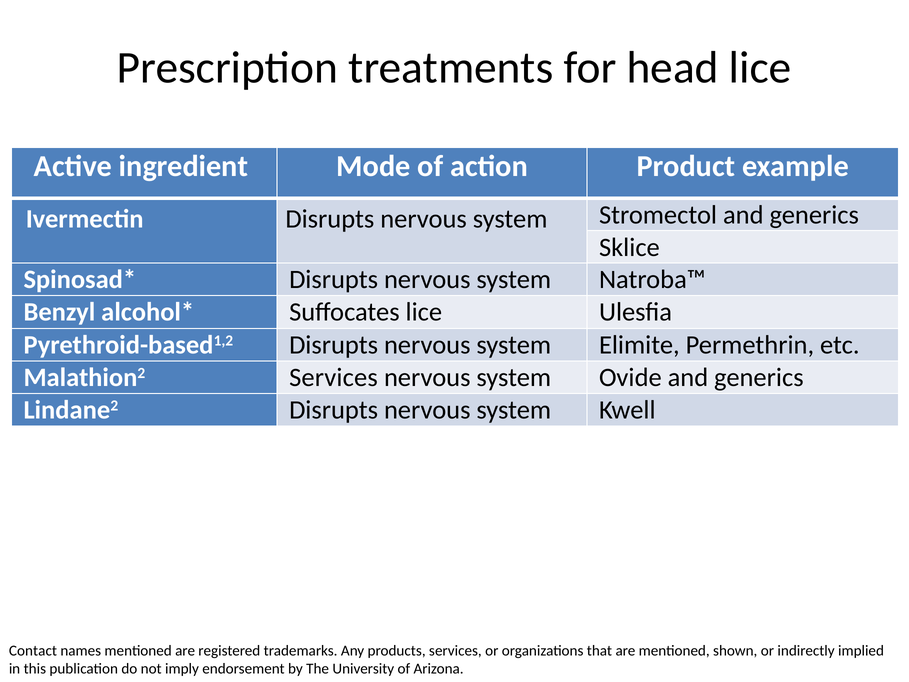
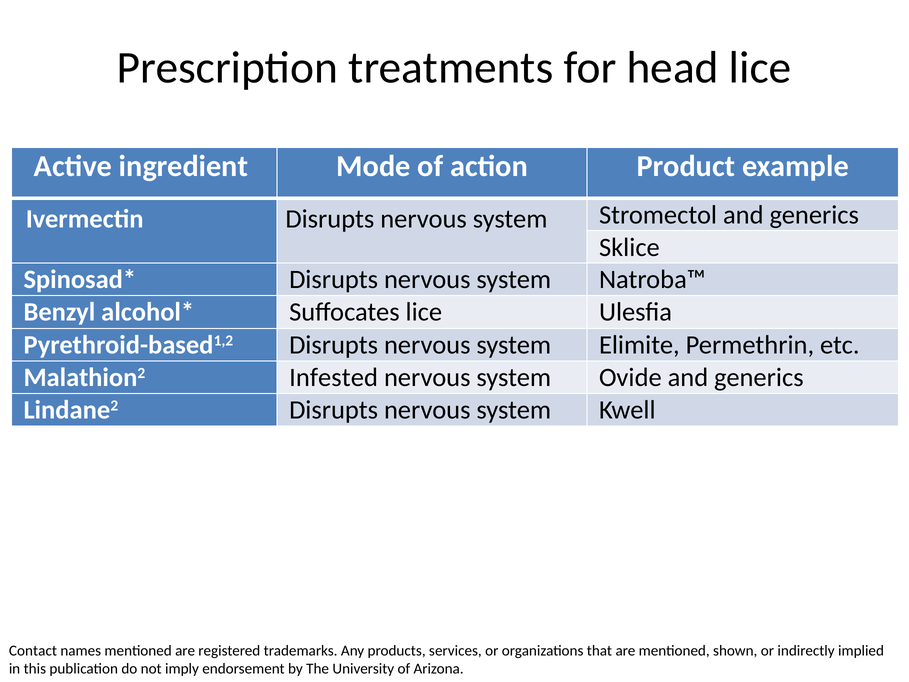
Malathion2 Services: Services -> Infested (334, 378)
